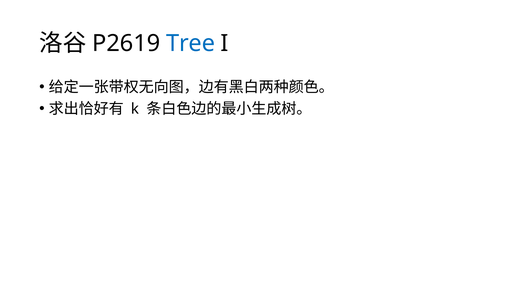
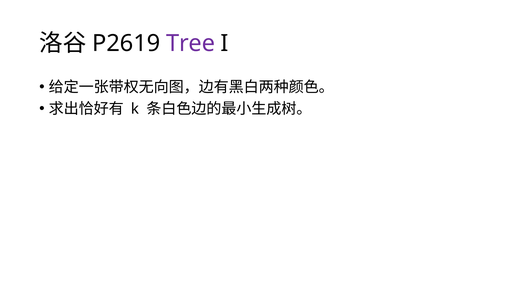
Tree colour: blue -> purple (191, 43)
